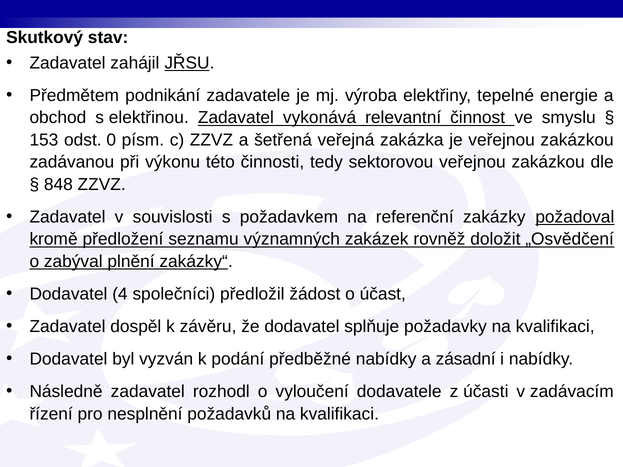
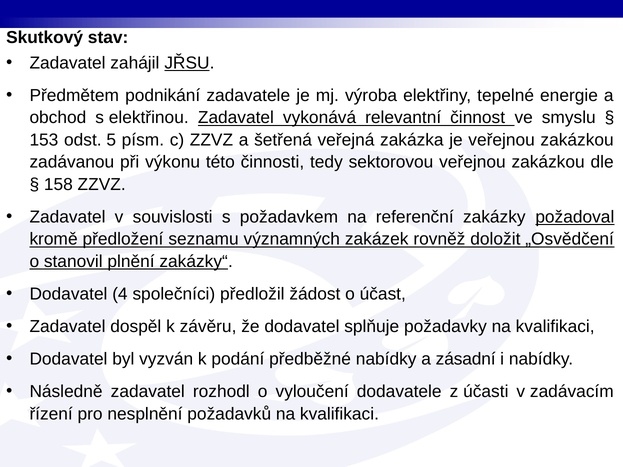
0: 0 -> 5 (111, 140)
848: 848 -> 158 (58, 184)
zabýval: zabýval -> stanovil (73, 262)
